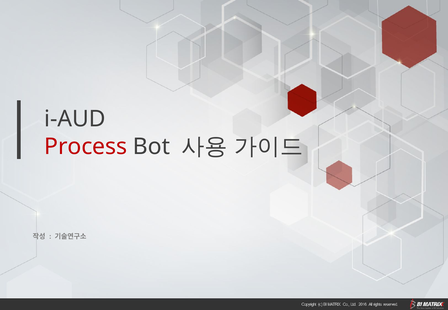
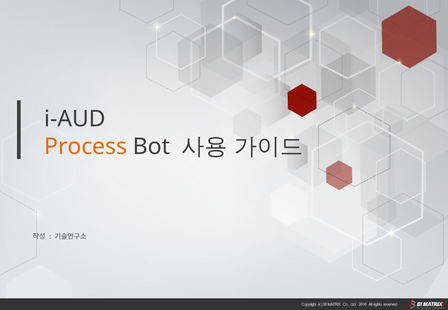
Process colour: red -> orange (86, 147)
